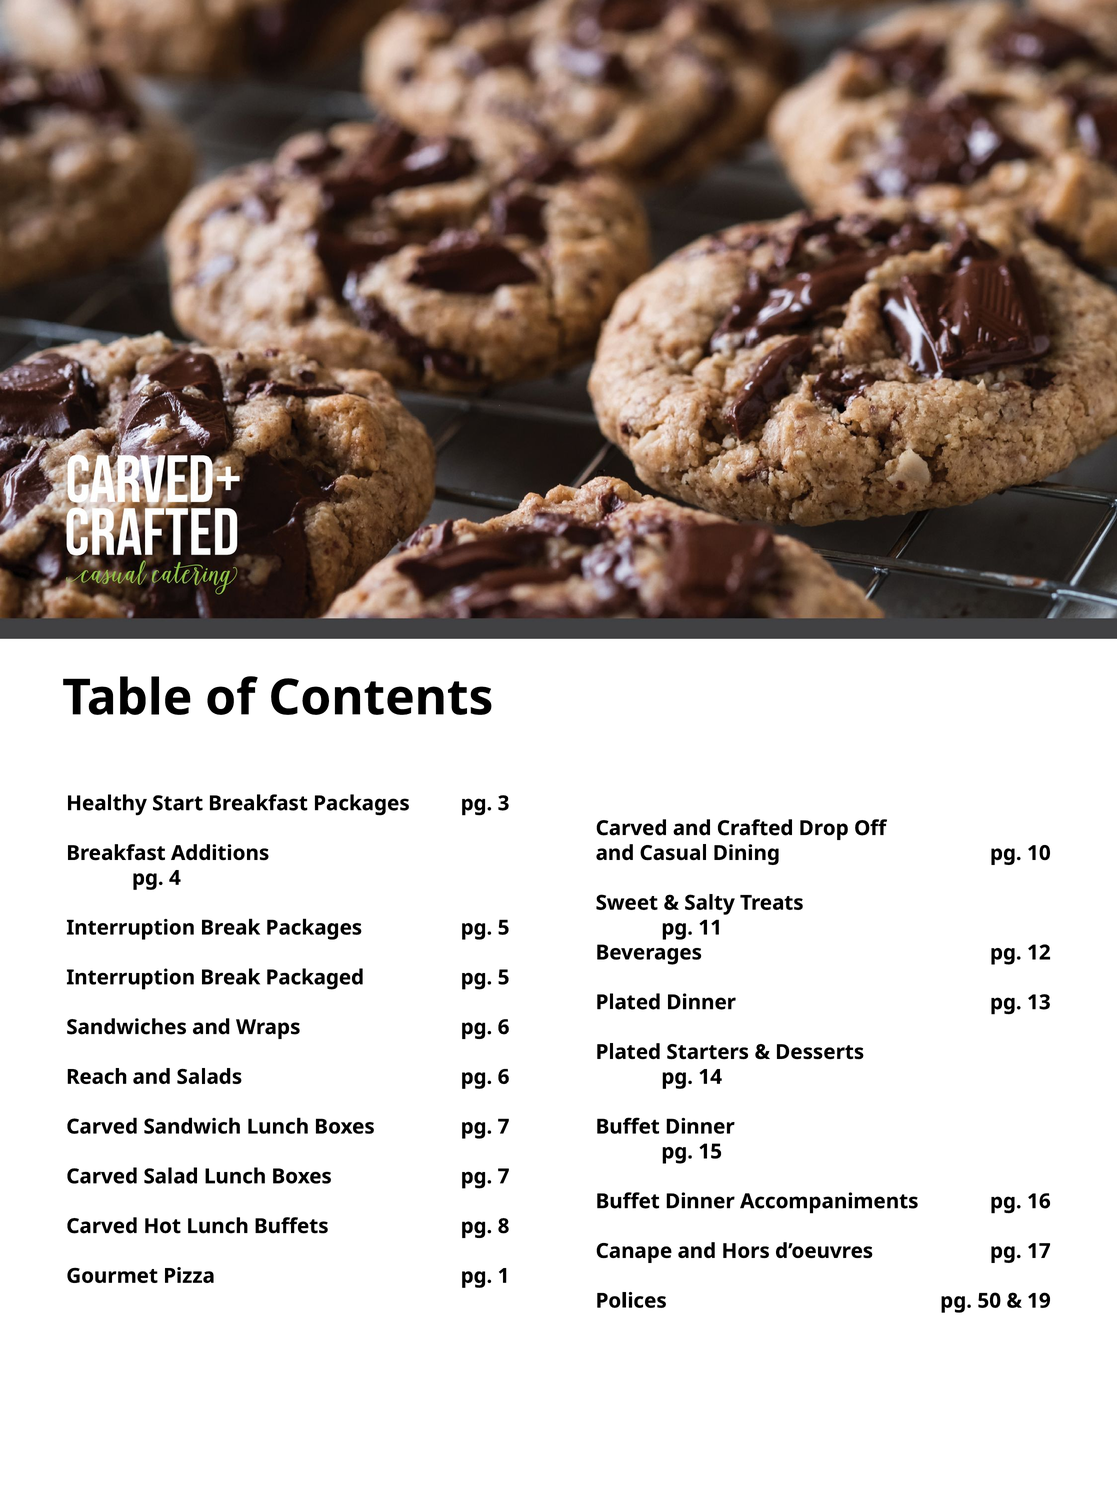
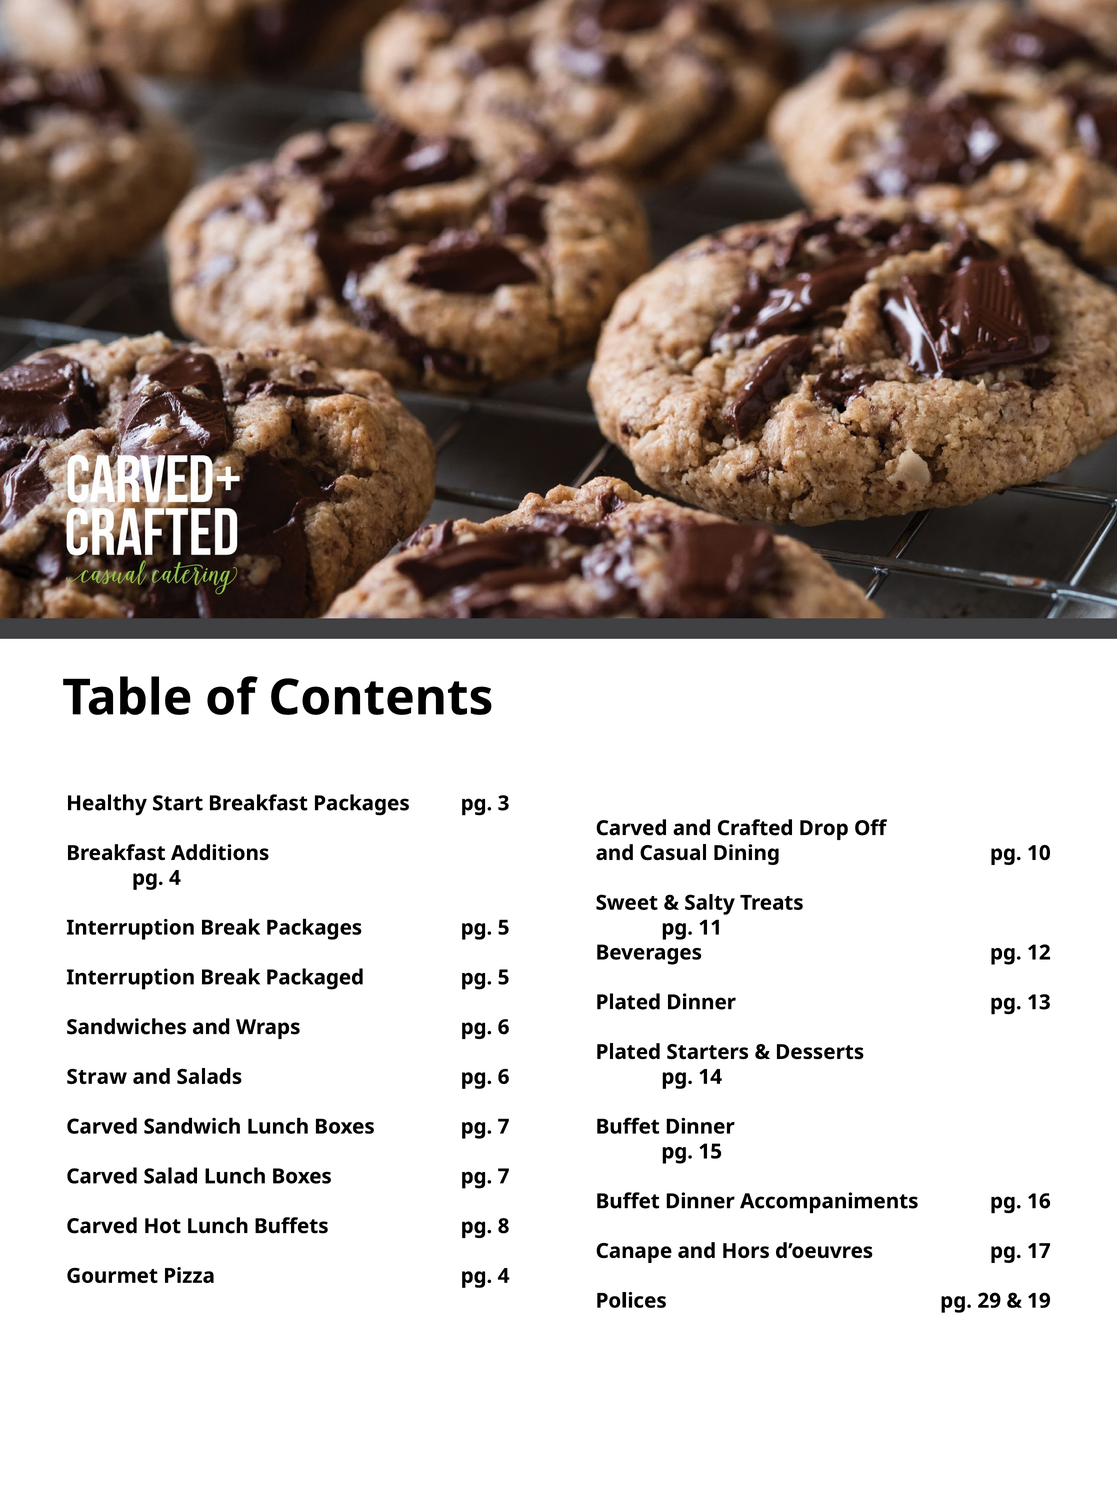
Reach: Reach -> Straw (97, 1077)
Pizza pg 1: 1 -> 4 (504, 1275)
50: 50 -> 29 (989, 1300)
